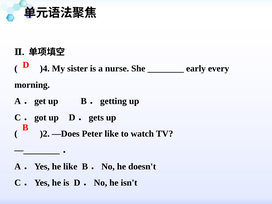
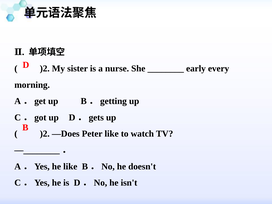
)4: )4 -> )2 (45, 68)
